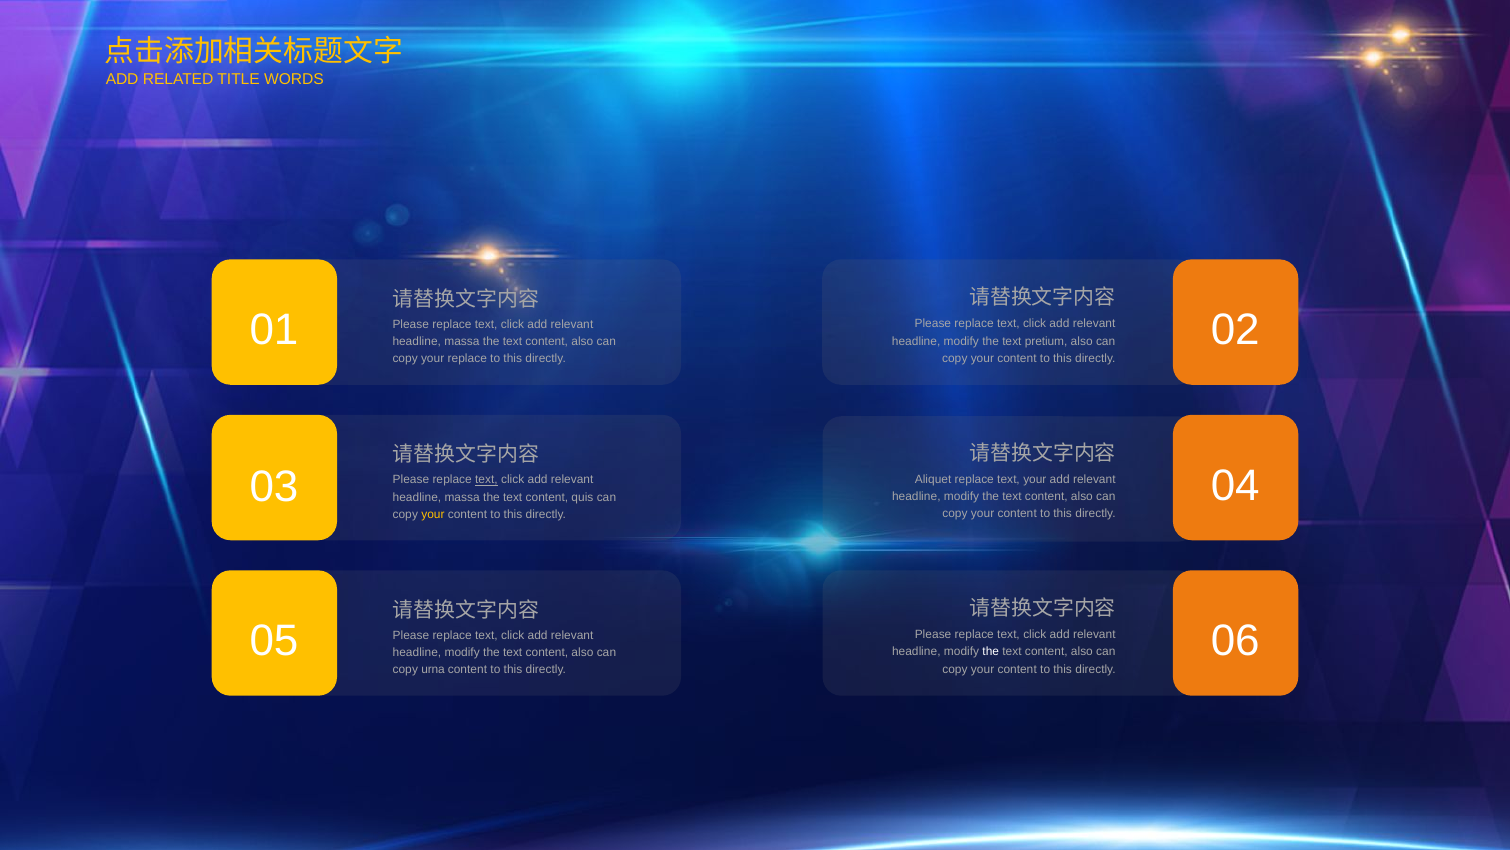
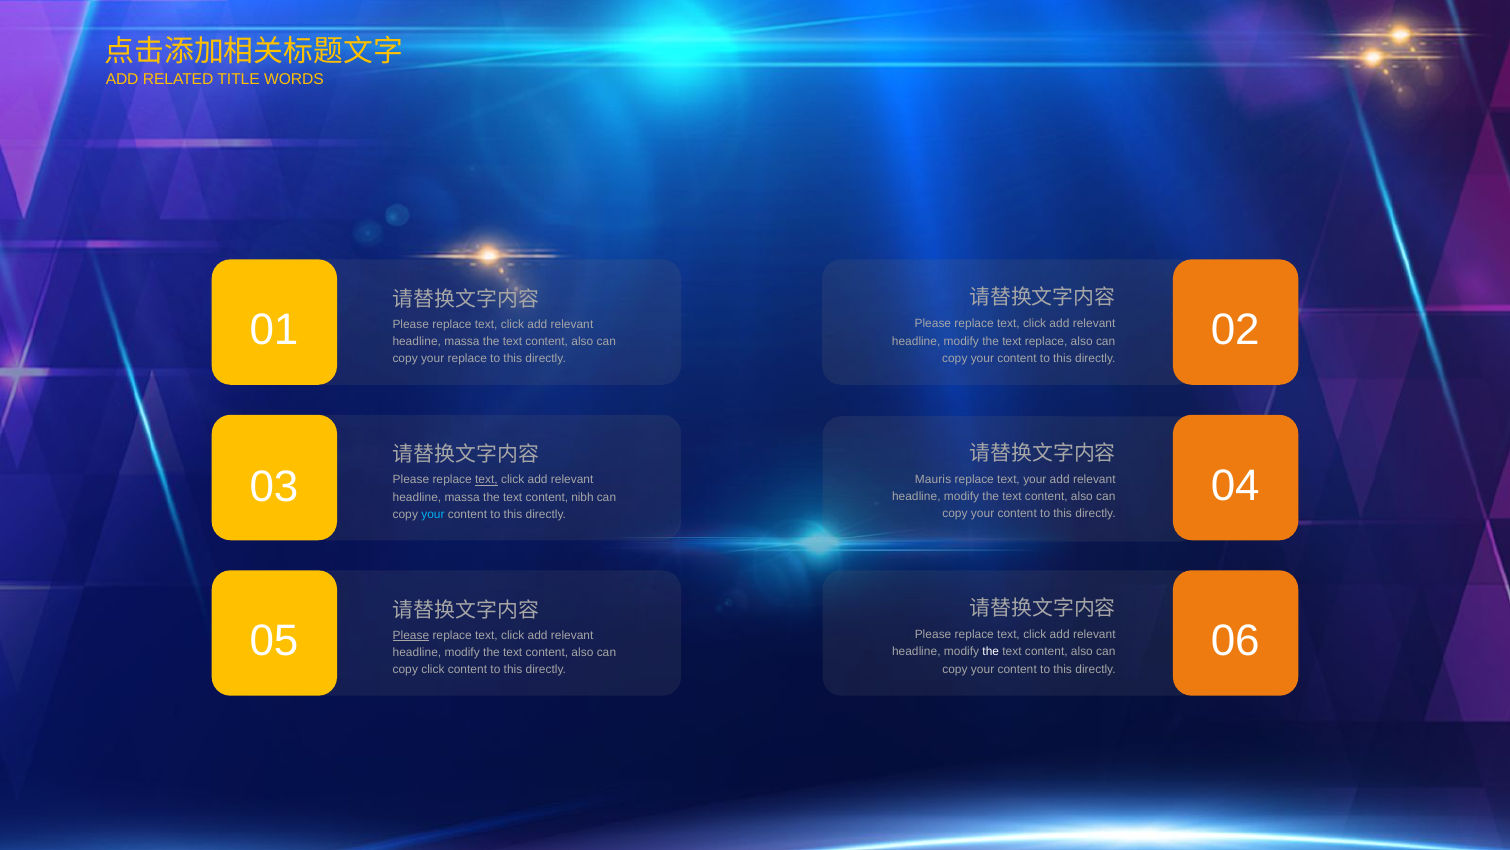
text pretium: pretium -> replace (1046, 341)
Aliquet: Aliquet -> Mauris (933, 479)
quis: quis -> nibh (583, 497)
your colour: yellow -> light blue (433, 514)
Please underline: none -> present (411, 635)
copy urna: urna -> click (433, 669)
